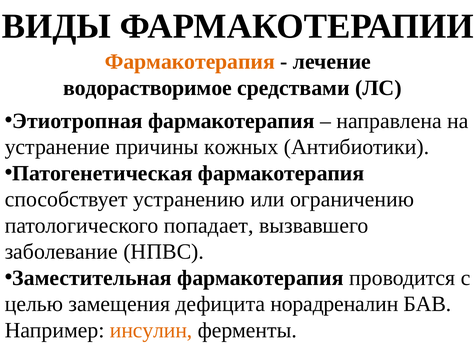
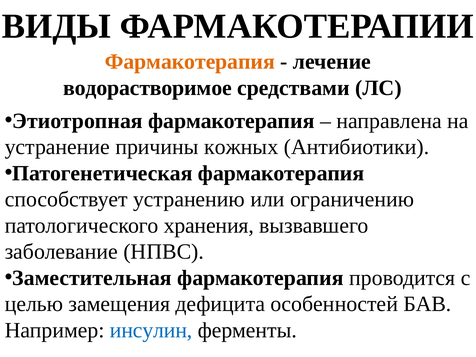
попадает: попадает -> хранения (209, 226)
норадреналин: норадреналин -> особенностей (334, 304)
инсулин colour: orange -> blue (151, 330)
